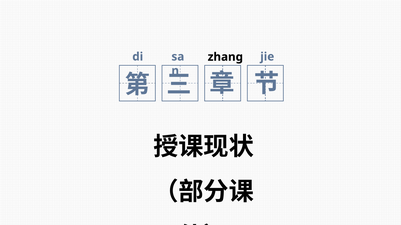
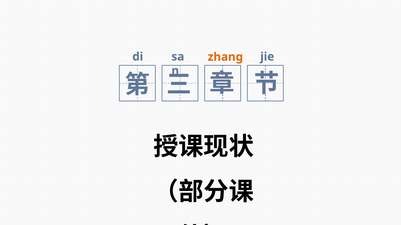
zhang colour: black -> orange (225, 57)
